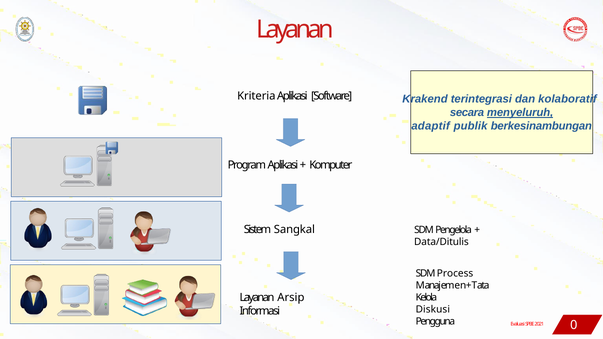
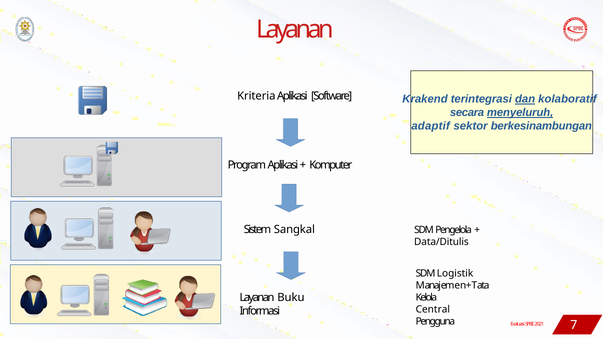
dan underline: none -> present (525, 99)
publik: publik -> sektor (471, 126)
Process: Process -> Logistik (455, 273)
Arsip: Arsip -> Buku (291, 297)
Diskusi: Diskusi -> Central (433, 310)
0: 0 -> 7 (574, 325)
